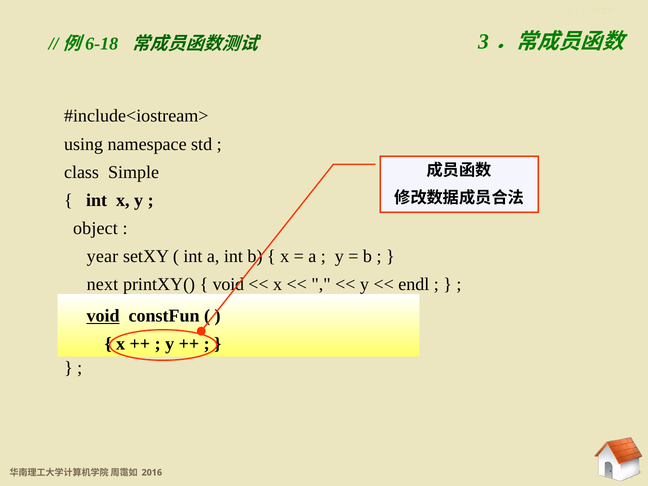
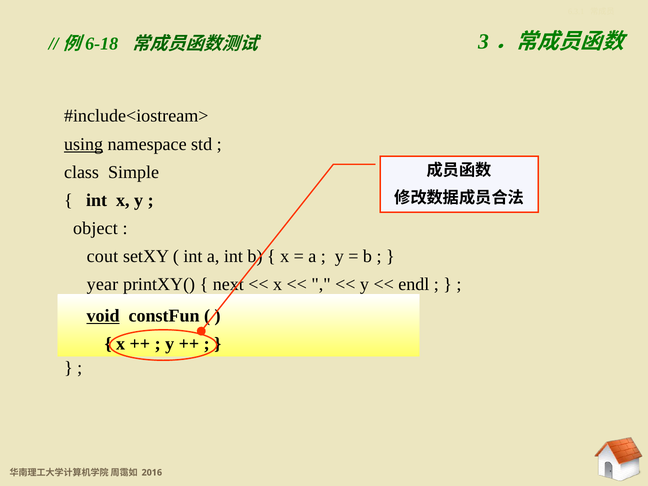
using underline: none -> present (84, 144)
year: year -> cout (102, 256)
next: next -> year (102, 285)
void: void -> next (228, 285)
